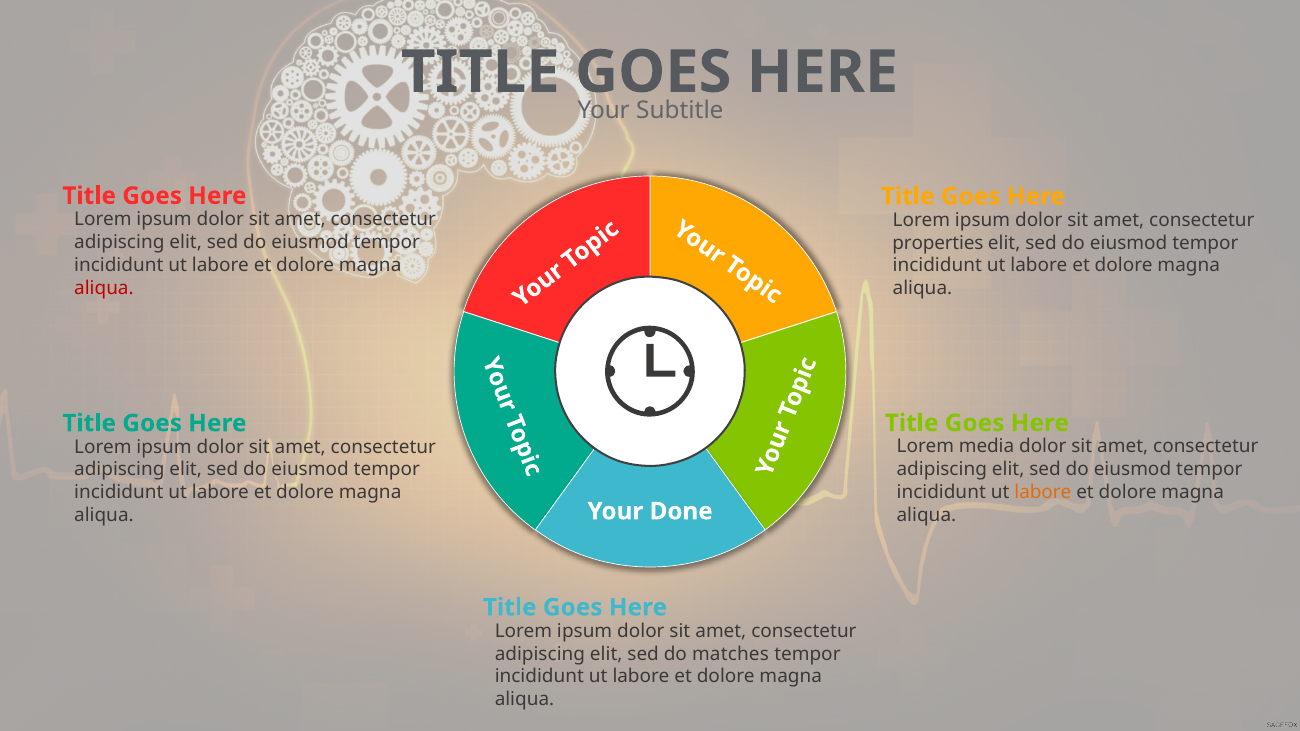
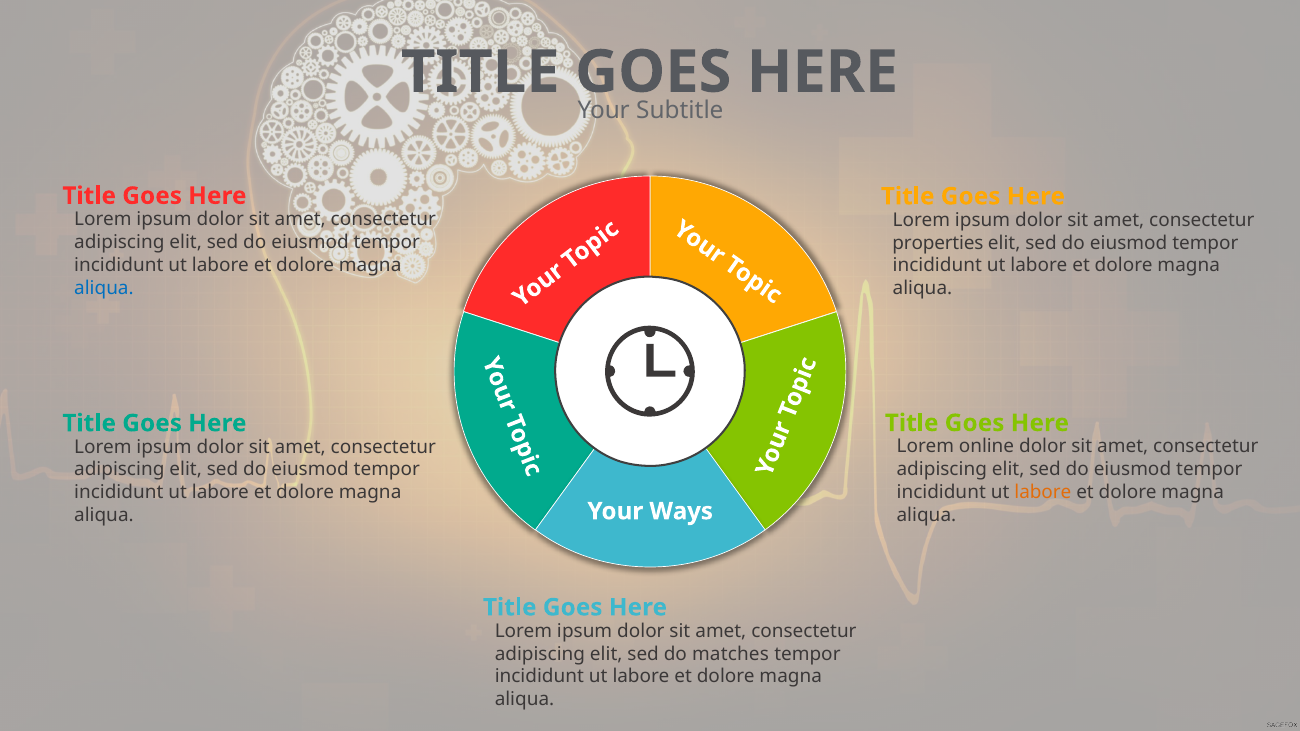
aliqua colour: red -> blue (104, 288)
media: media -> online (986, 447)
Done: Done -> Ways (681, 511)
